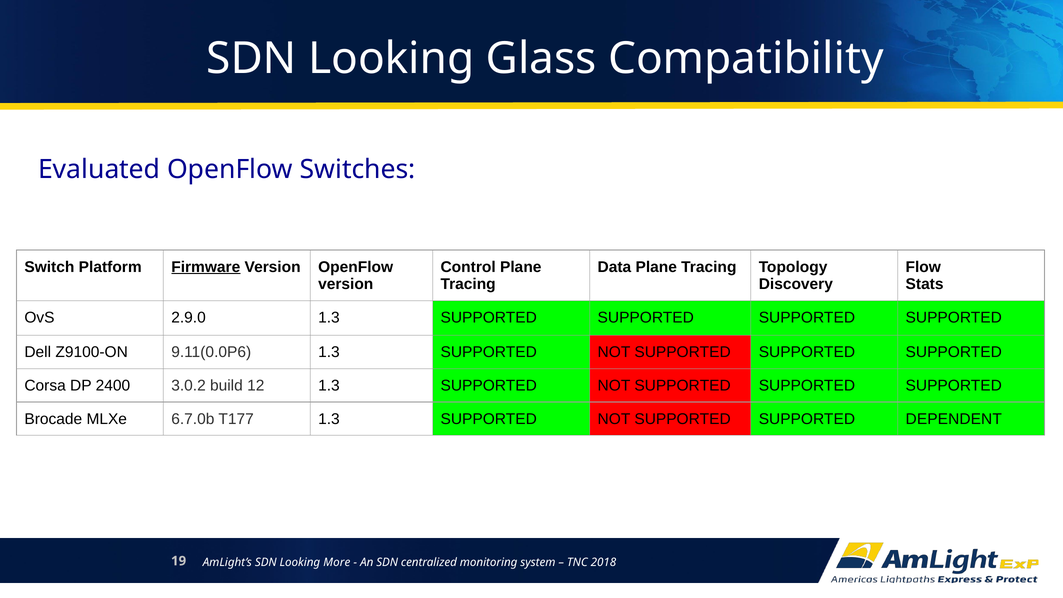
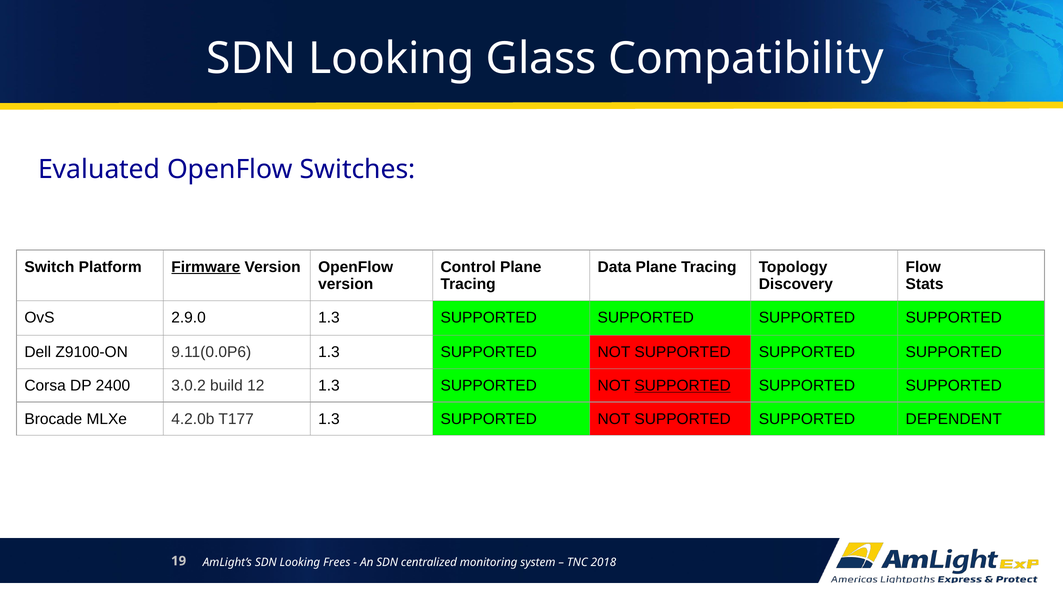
SUPPORTED underline: none -> present (683, 386)
6.7.0b: 6.7.0b -> 4.2.0b (193, 419)
More: More -> Frees (337, 562)
